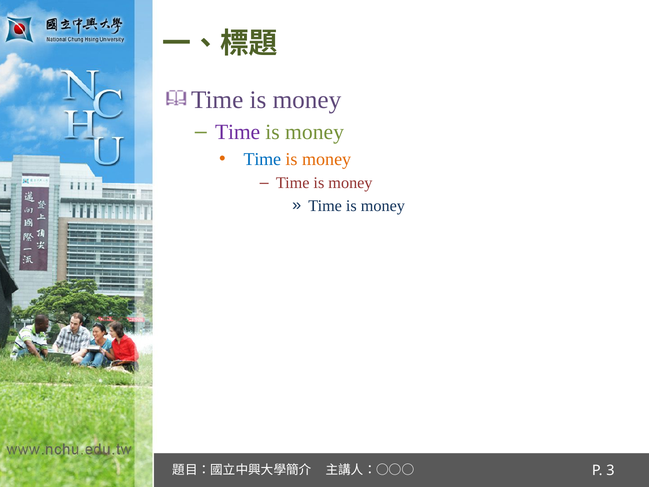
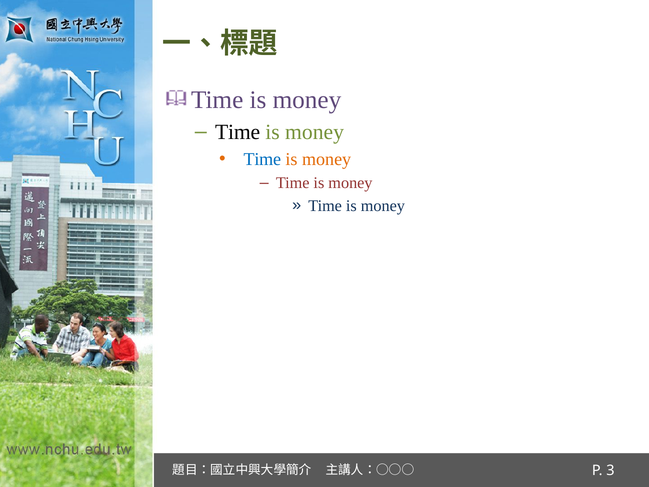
Time colour: purple -> black (238, 132)
